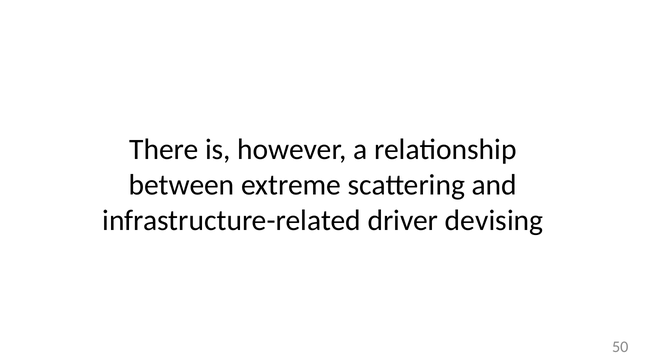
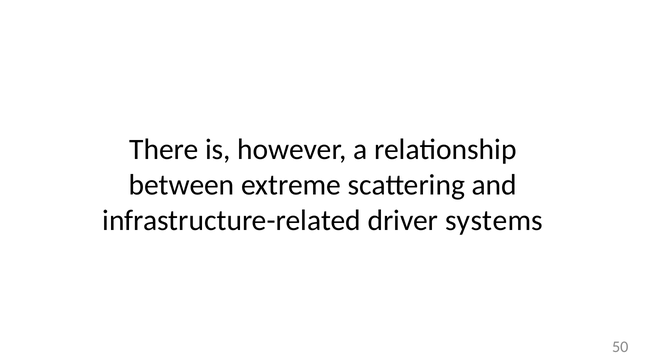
devising: devising -> systems (494, 221)
